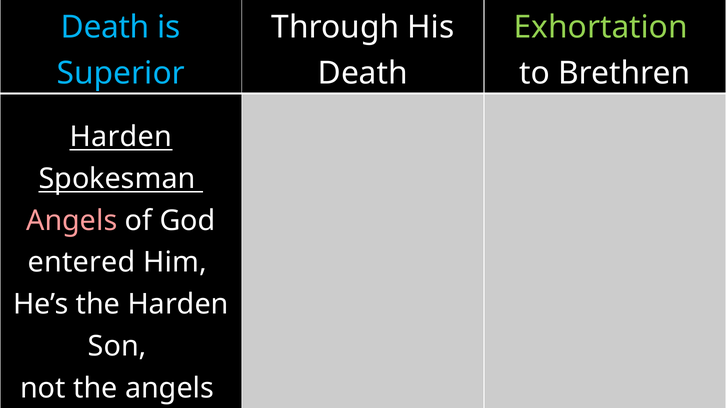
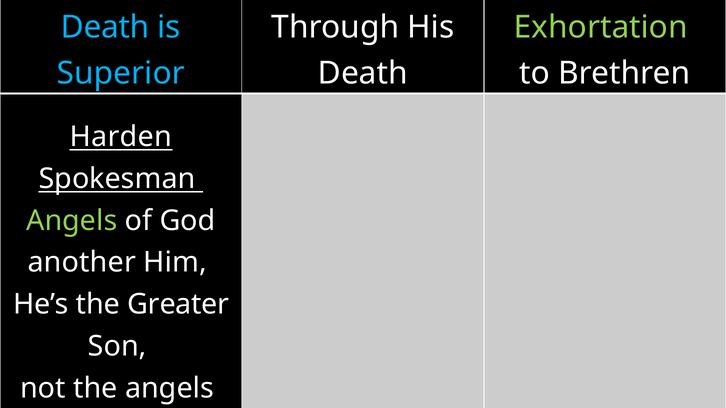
Angels colour: pink -> light green (72, 221)
entered: entered -> another (82, 263)
the Harden: Harden -> Greater (178, 305)
